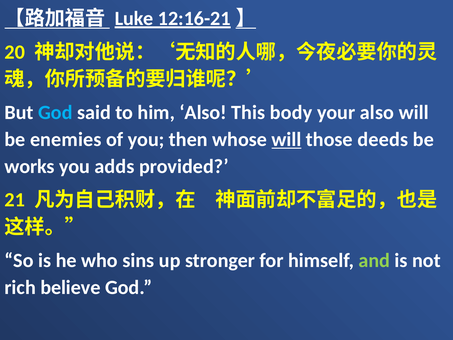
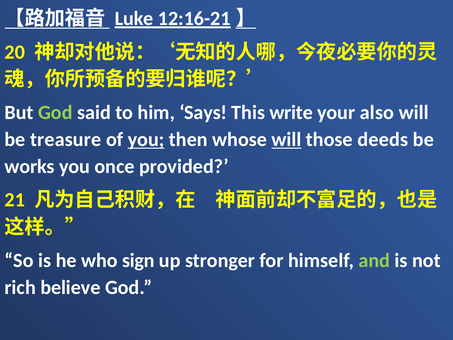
God colour: light blue -> light green (55, 112)
him Also: Also -> Says (203, 112)
body: body -> write (291, 112)
enemies: enemies -> treasure (66, 139)
you underline: none -> present (146, 139)
adds: adds -> once (115, 167)
sins: sins -> sign (138, 260)
